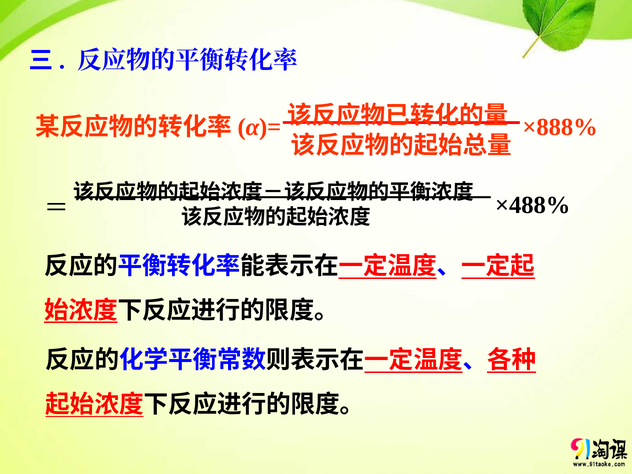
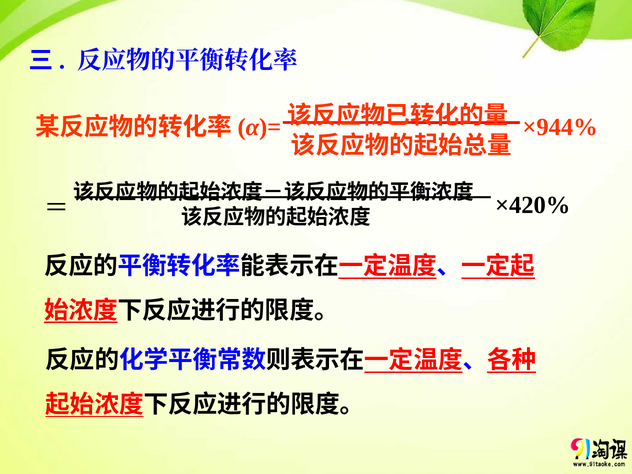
×888%: ×888% -> ×944% (560, 127)
×488%: ×488% -> ×420% (533, 205)
